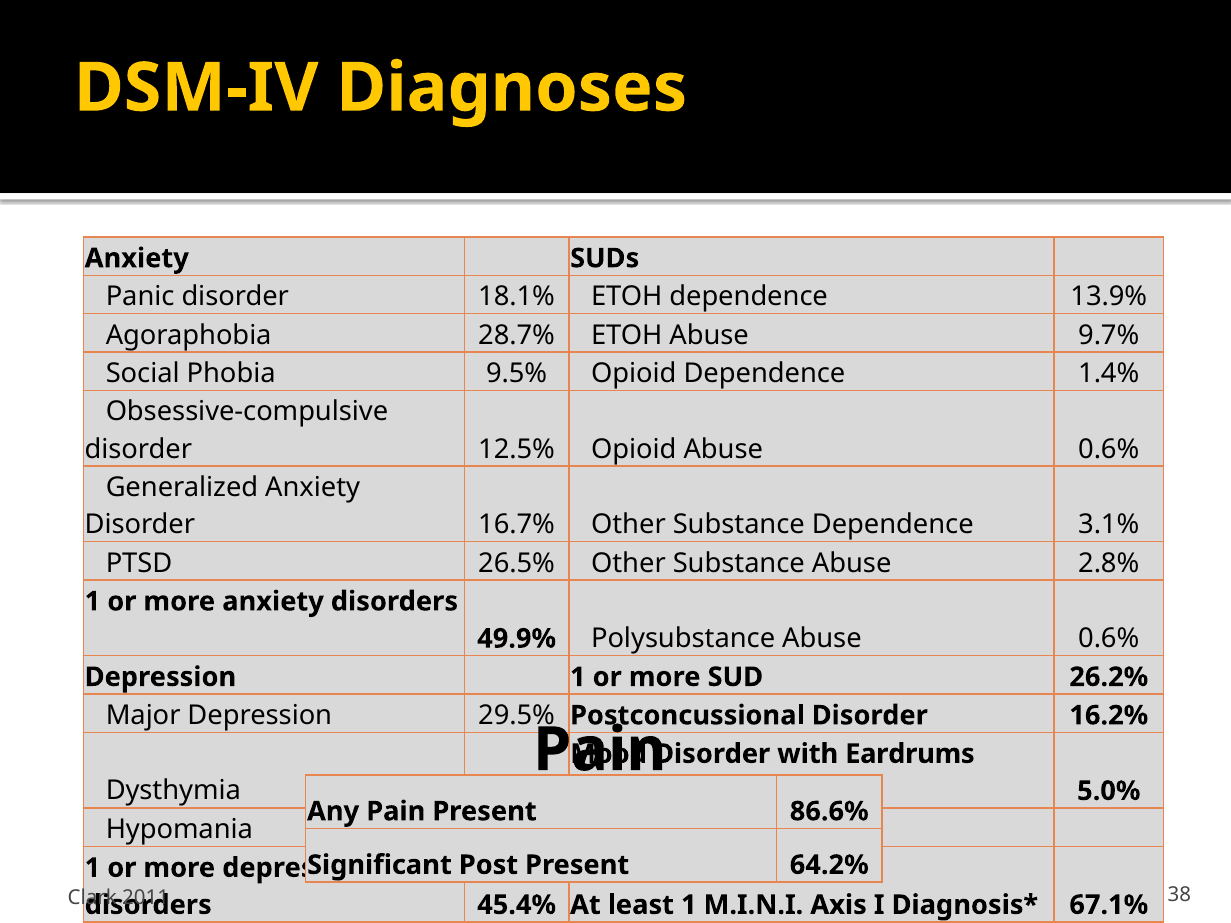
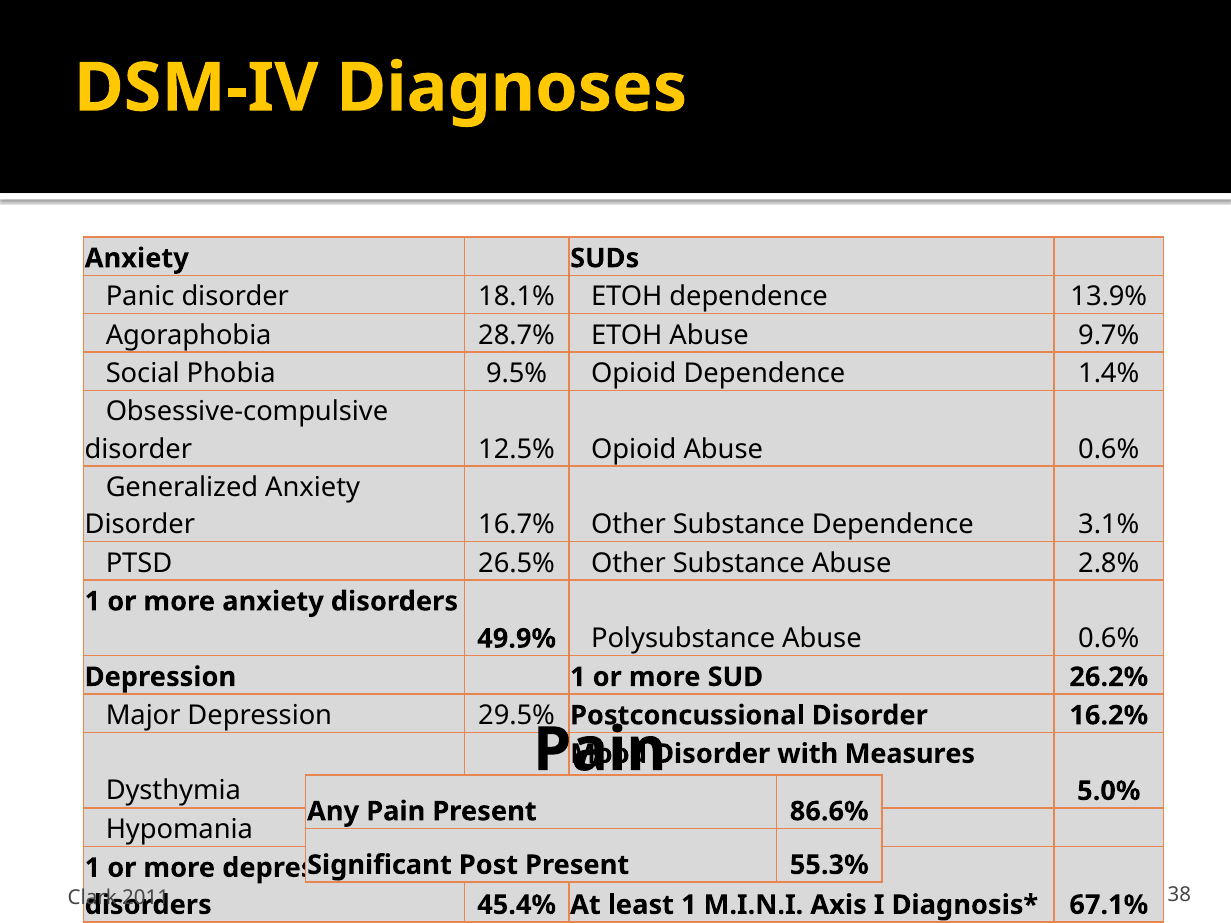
Eardrums: Eardrums -> Measures (910, 754)
64.2%: 64.2% -> 55.3% (829, 865)
